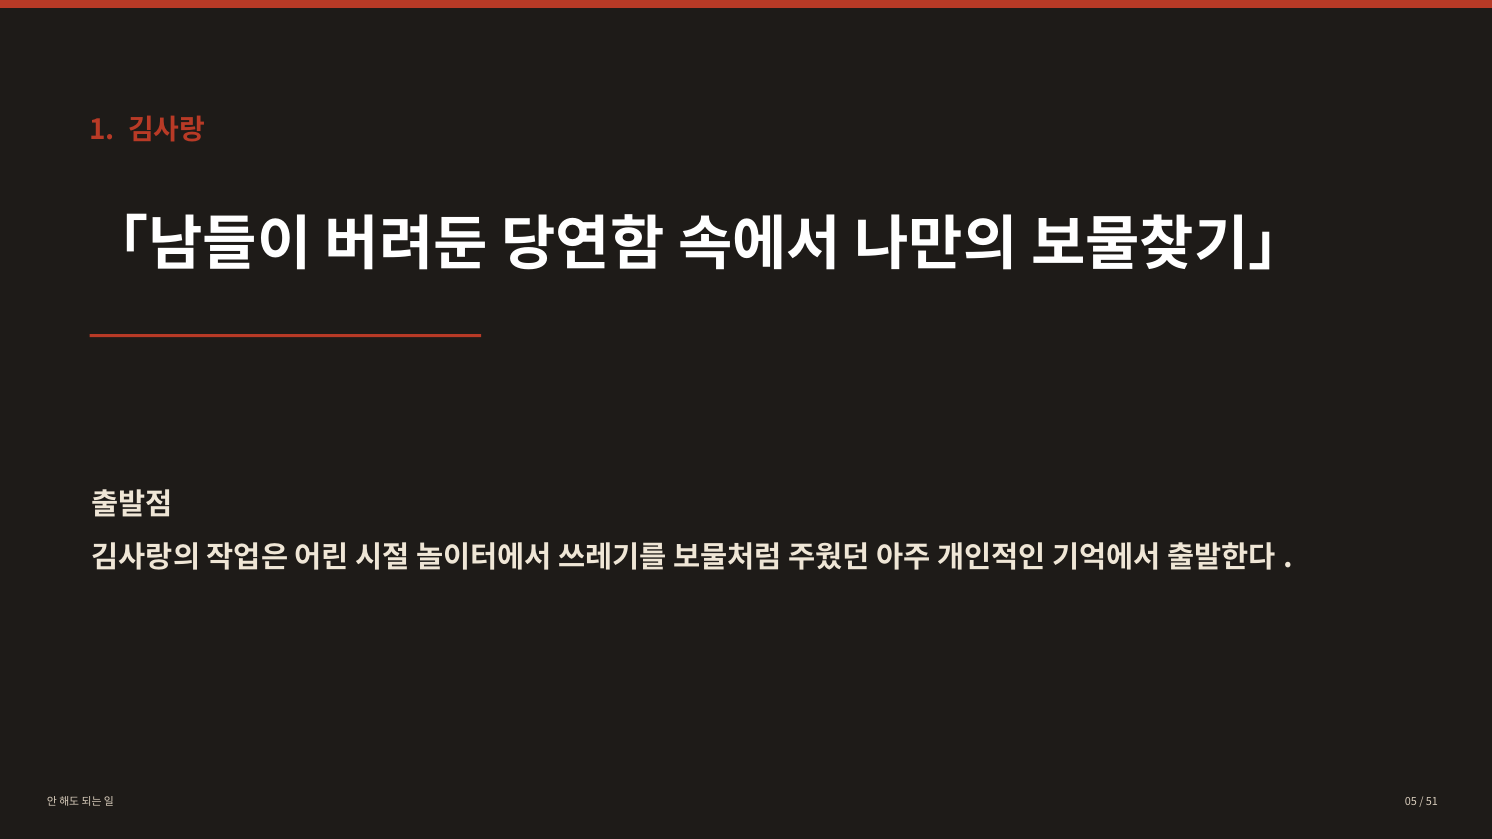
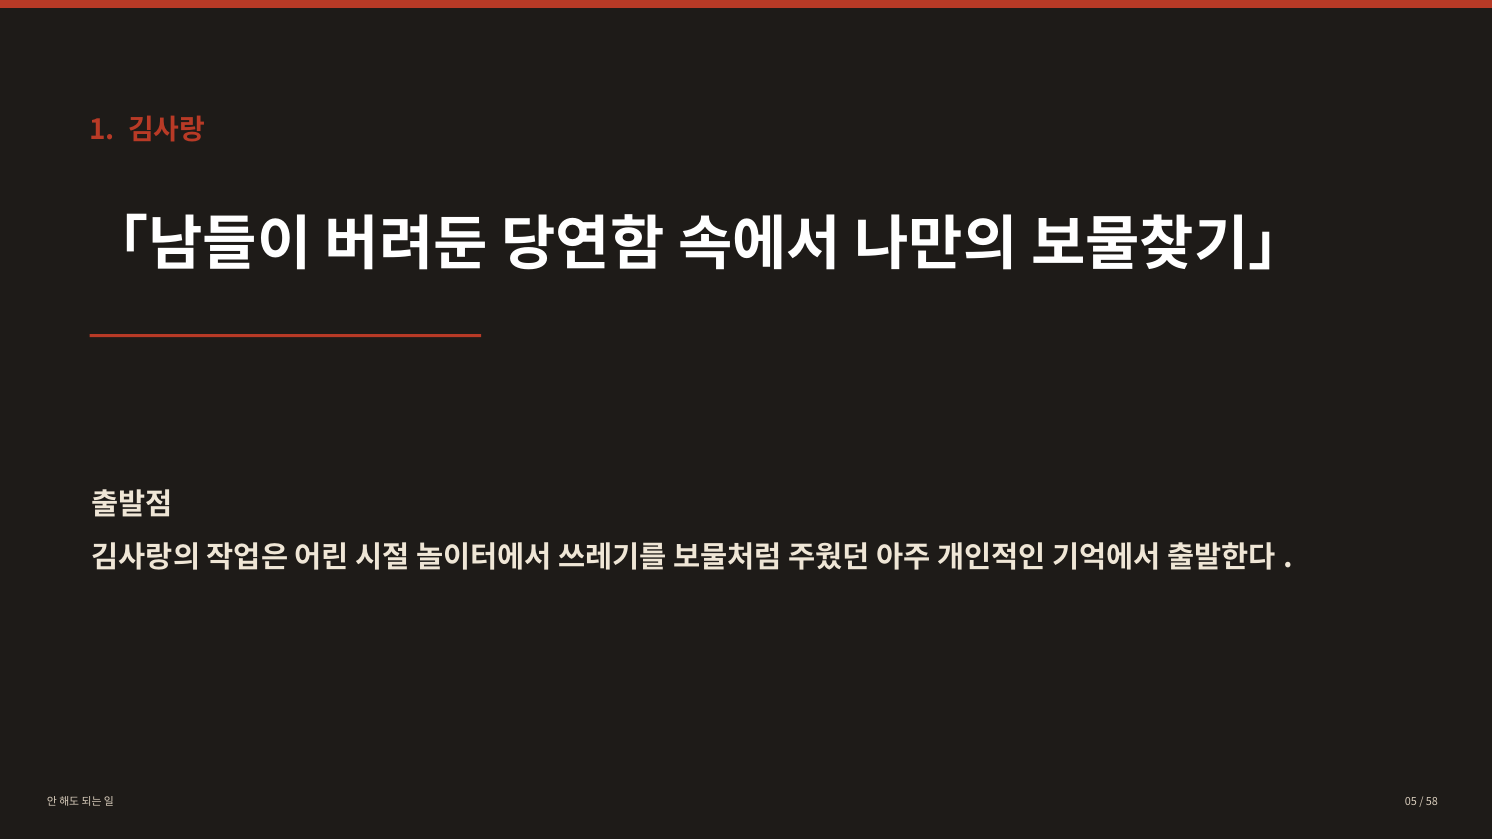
51: 51 -> 58 (1432, 802)
